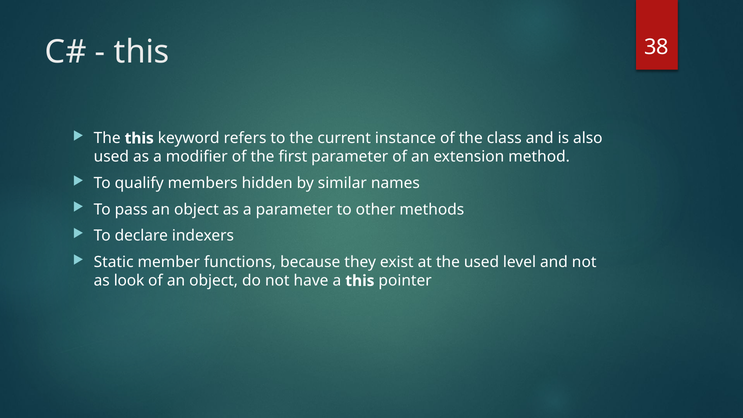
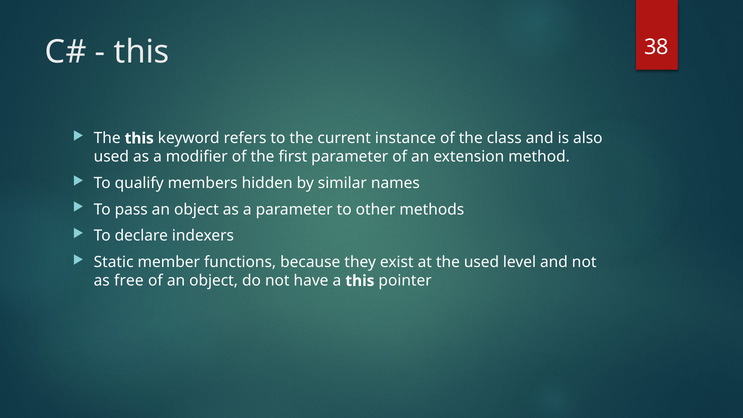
look: look -> free (129, 281)
